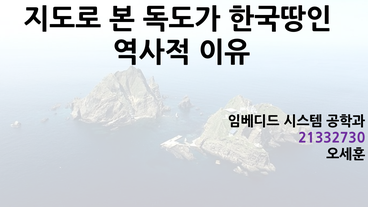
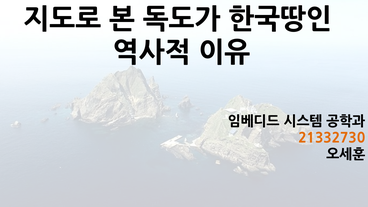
21332730 colour: purple -> orange (332, 138)
